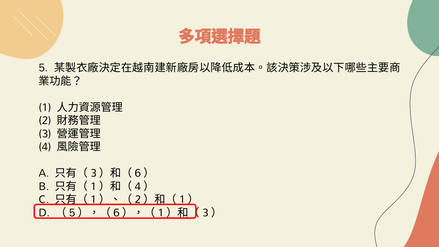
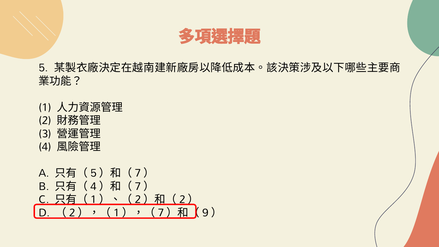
3: 3 -> 5 (93, 173)
6: 6 -> 7 (138, 173)
1: 1 -> 4 (93, 186)
4: 4 -> 7 (138, 186)
1: 1 -> 2 (182, 200)
5: 5 -> 2 (72, 213)
6: 6 -> 1 (117, 213)
1: 1 -> 7 (161, 213)
3: 3 -> 9 (205, 213)
